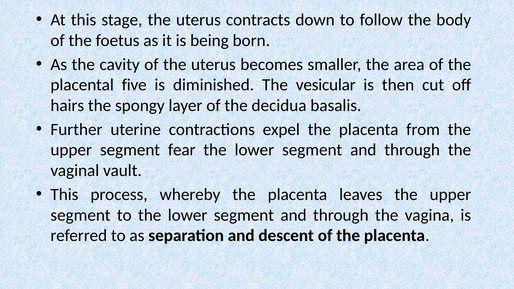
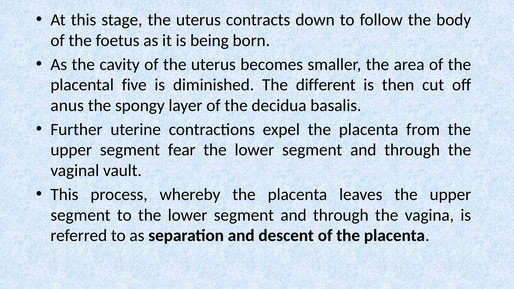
vesicular: vesicular -> different (326, 85)
hairs: hairs -> anus (67, 106)
